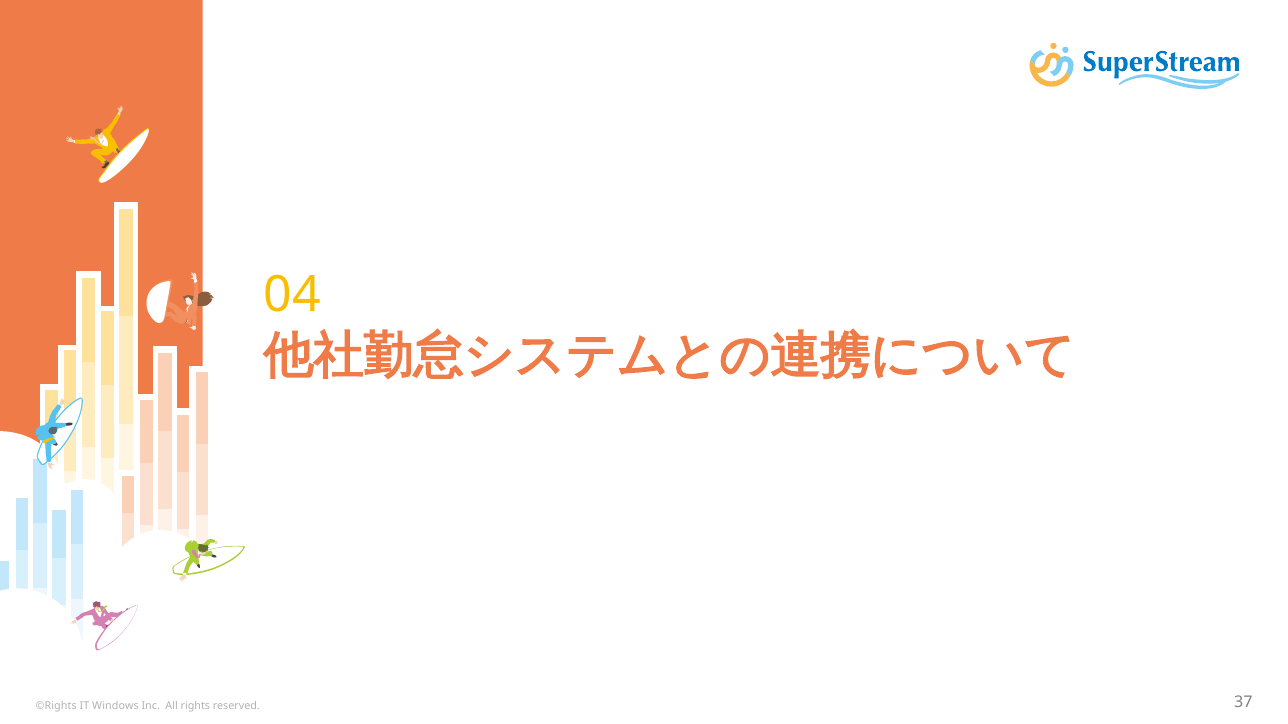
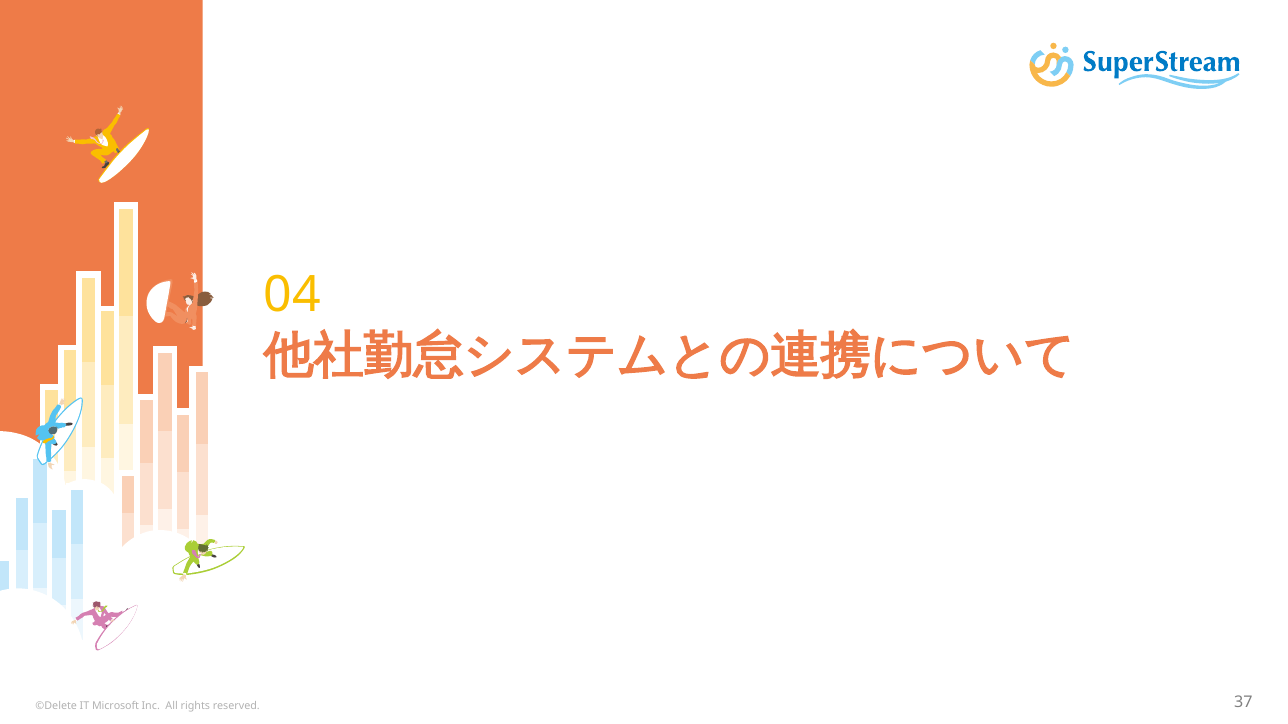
©Rights: ©Rights -> ©Delete (56, 706)
Windows: Windows -> Microsoft (116, 706)
